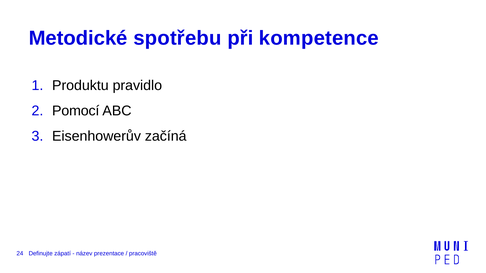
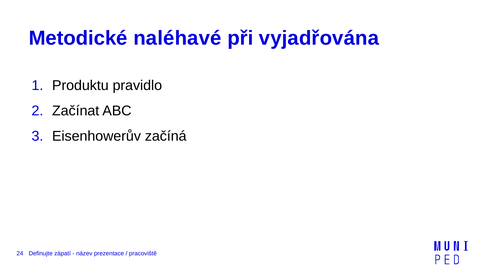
spotřebu: spotřebu -> naléhavé (177, 38)
kompetence: kompetence -> vyjadřována (319, 38)
Pomocí: Pomocí -> Začínat (76, 111)
